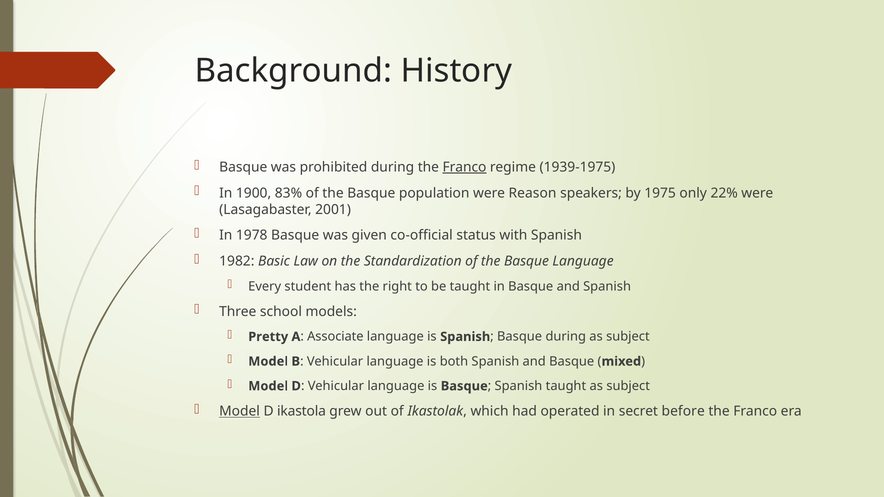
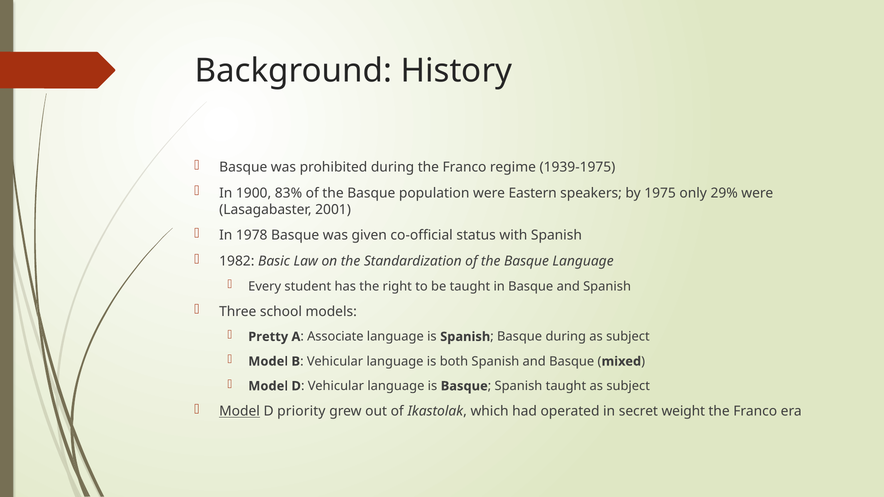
Franco underline: present -> none (465, 167)
Reason: Reason -> Eastern (533, 193)
22%: 22% -> 29% (724, 193)
ikastola: ikastola -> priority (301, 412)
before: before -> weight (683, 412)
